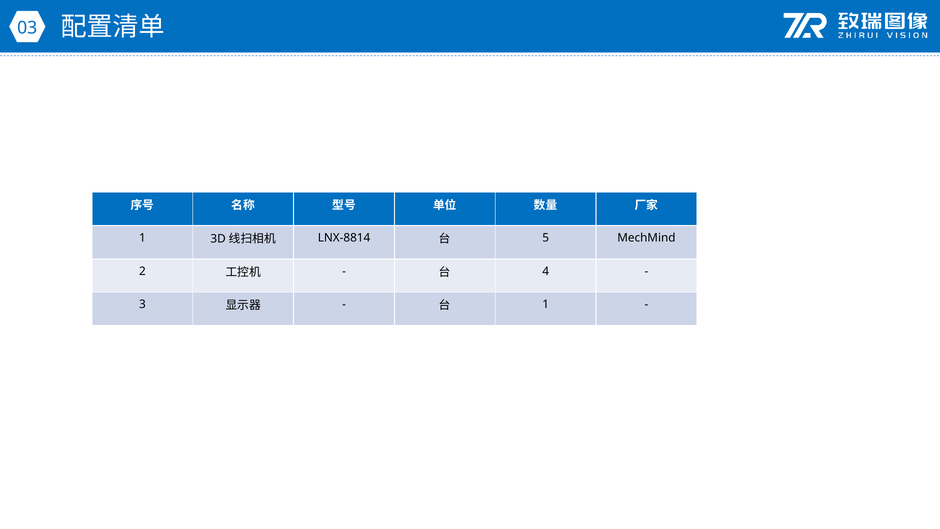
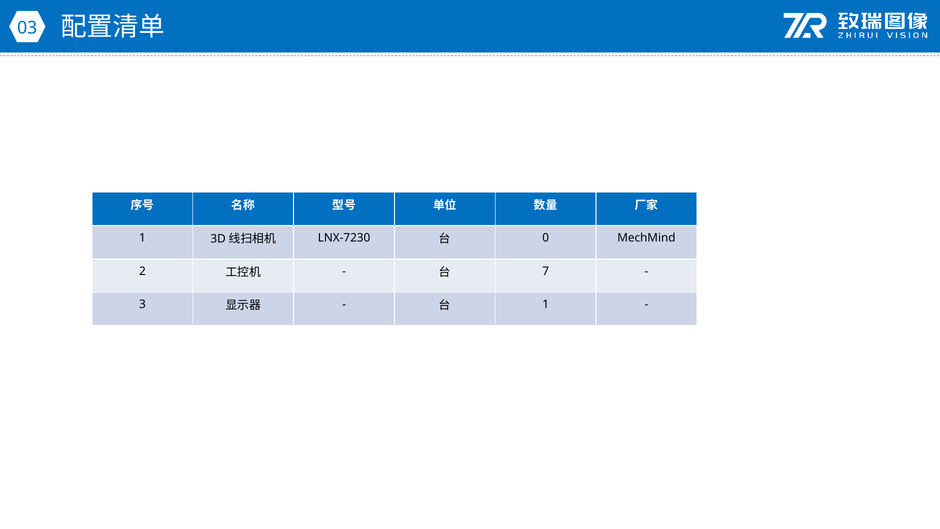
LNX-8814: LNX-8814 -> LNX-7230 (344, 238)
5: 5 -> 0 (546, 238)
4: 4 -> 7 (546, 271)
